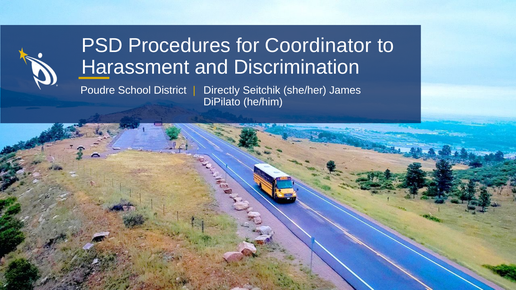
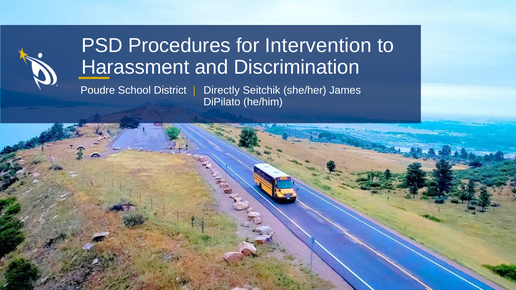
Coordinator: Coordinator -> Intervention (318, 46)
